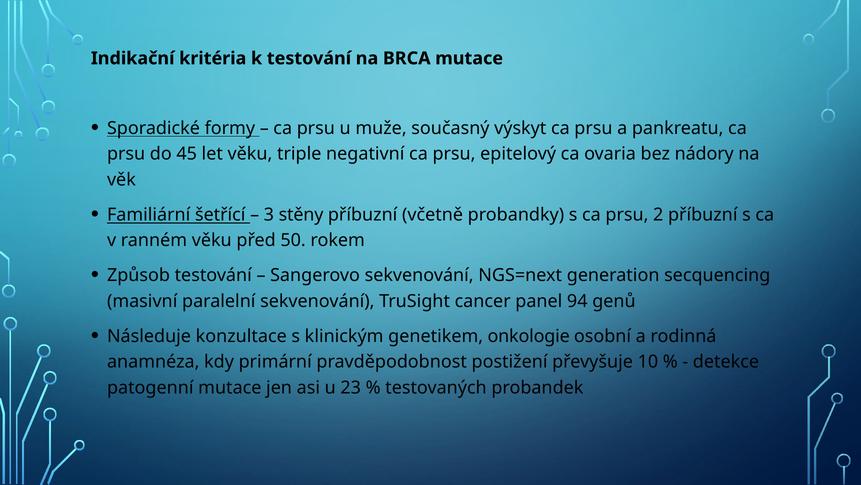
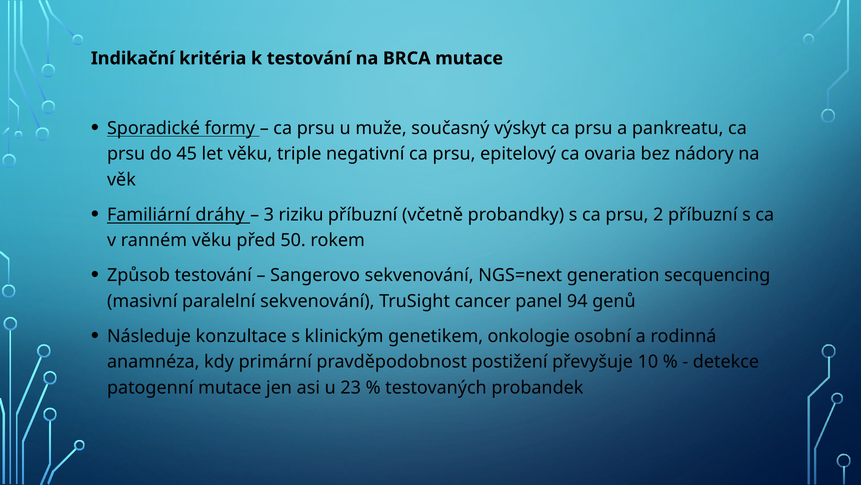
šetřící: šetřící -> dráhy (220, 214)
stěny: stěny -> riziku (301, 214)
